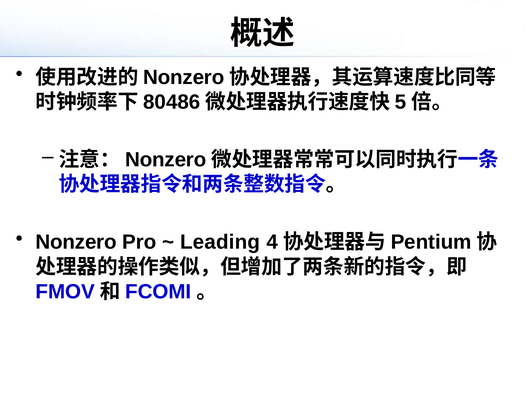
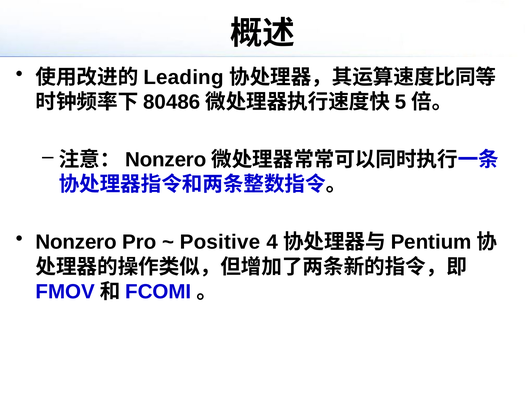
Nonzero: Nonzero -> Leading (184, 77)
Leading: Leading -> Positive (220, 242)
